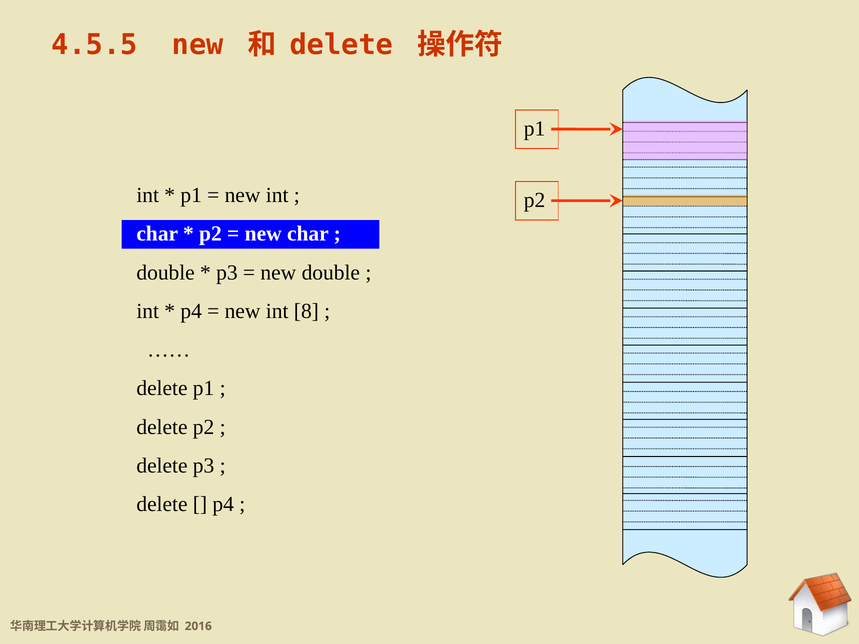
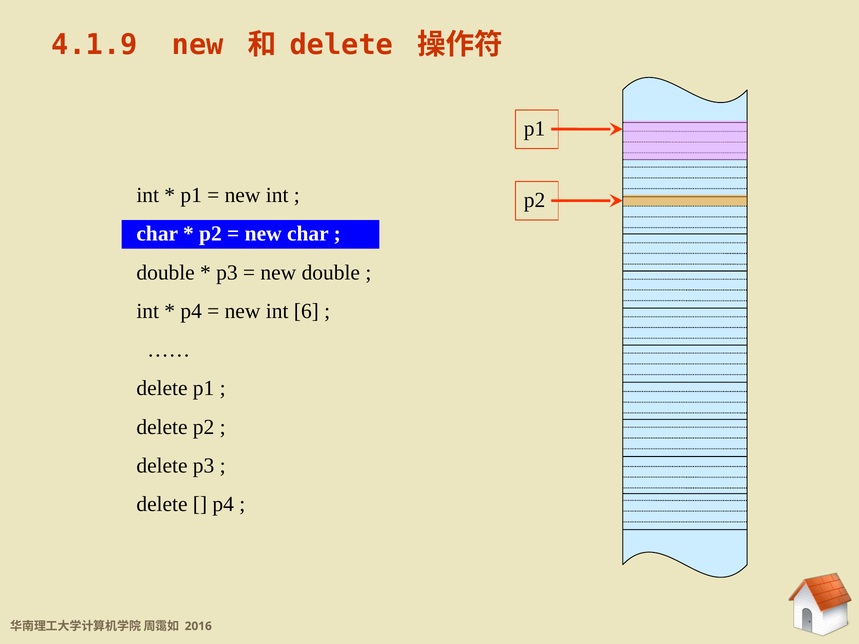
4.5.5: 4.5.5 -> 4.1.9 (94, 45)
8: 8 -> 6 (306, 311)
